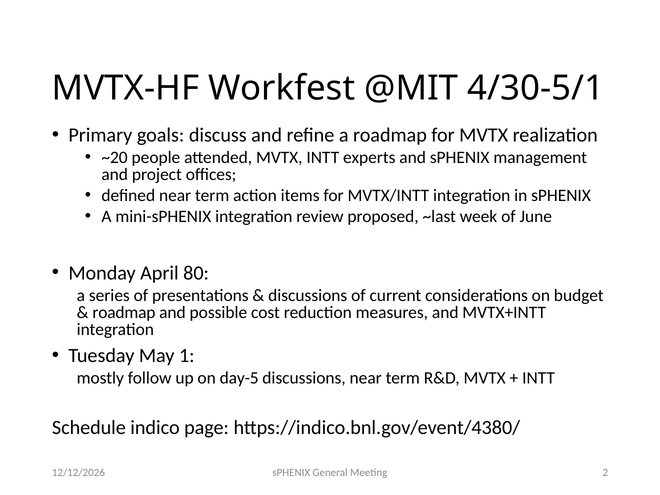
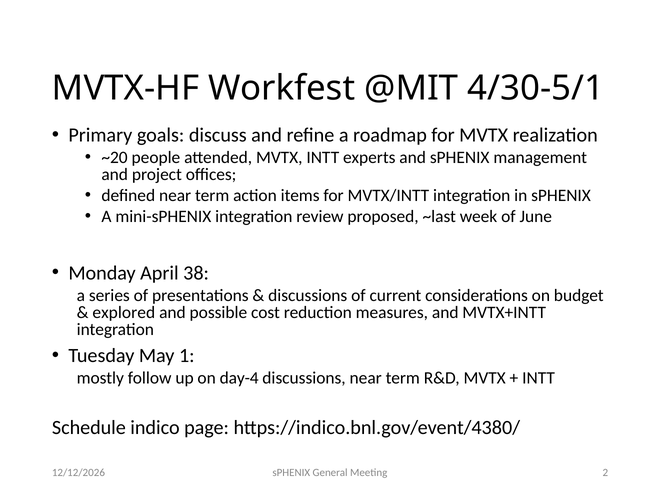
80: 80 -> 38 (196, 273)
roadmap: roadmap -> explored (124, 312)
day-5: day-5 -> day-4 (239, 378)
